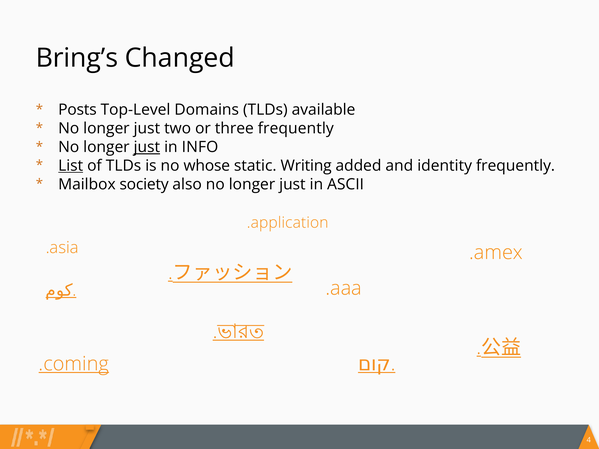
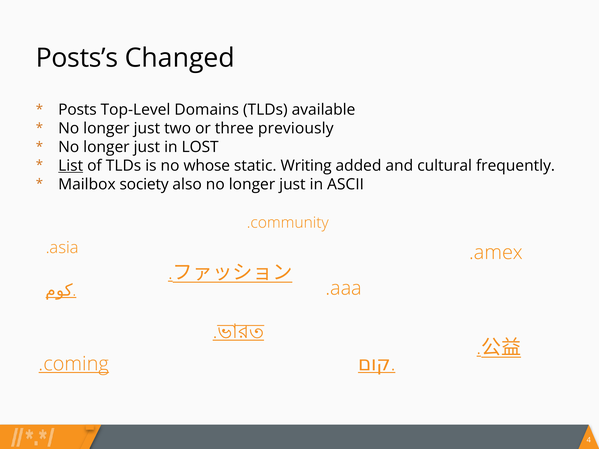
Bring’s: Bring’s -> Posts’s (77, 58)
three frequently: frequently -> previously (296, 128)
just underline: present -> none (147, 147)
INFO: INFO -> LOST (200, 147)
identity: identity -> cultural (445, 166)
.application: .application -> .community (288, 223)
